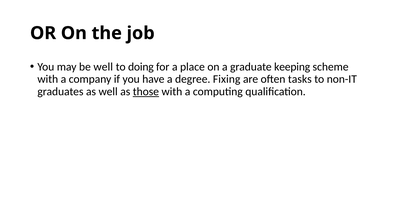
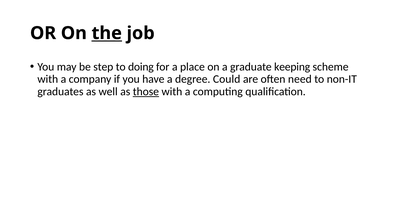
the underline: none -> present (107, 33)
be well: well -> step (103, 67)
Fixing: Fixing -> Could (227, 79)
tasks: tasks -> need (300, 79)
